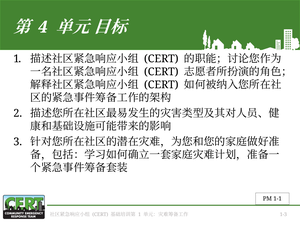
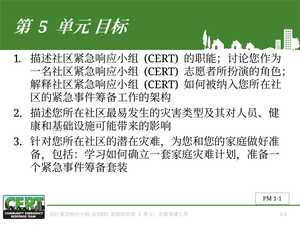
4: 4 -> 5 (43, 27)
